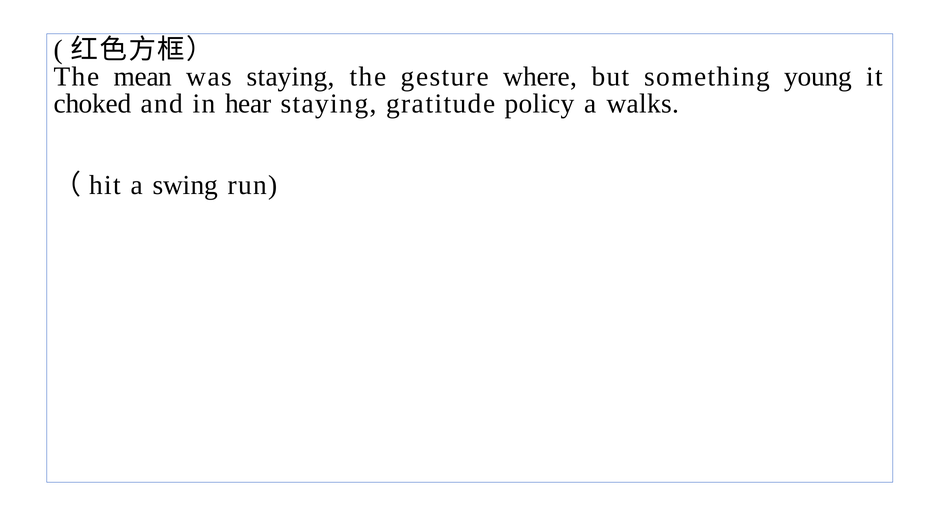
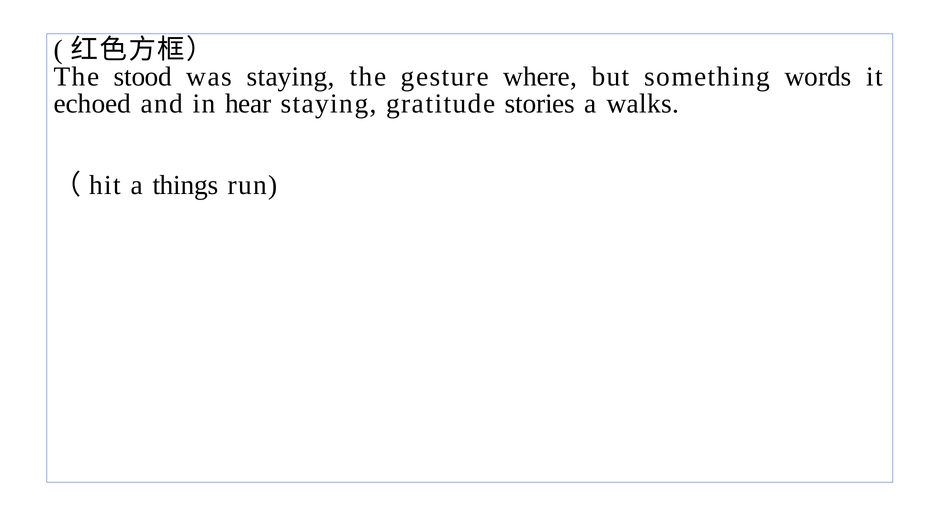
mean: mean -> stood (143, 77)
young: young -> words (818, 77)
choked: choked -> echoed (92, 104)
policy: policy -> stories (540, 104)
swing: swing -> things (185, 185)
